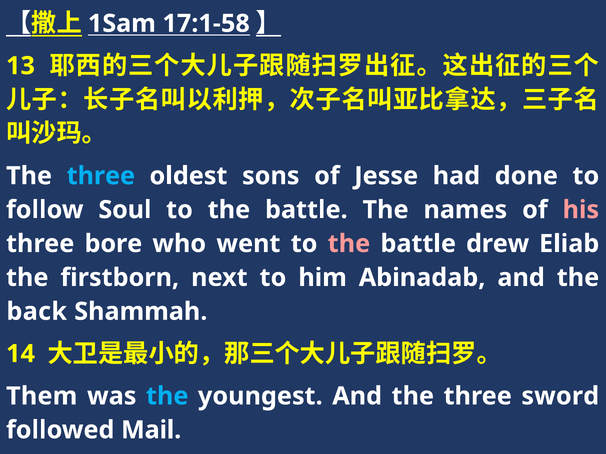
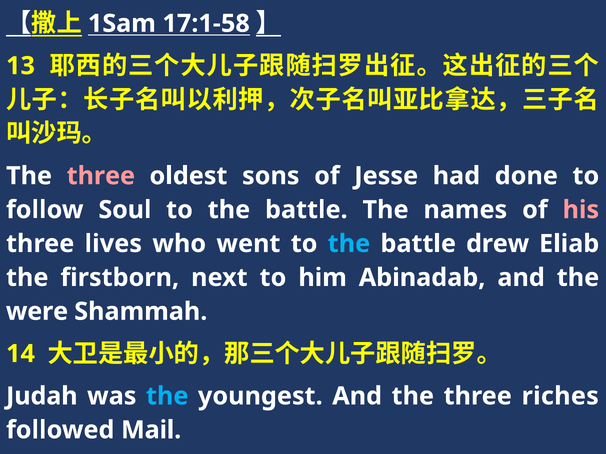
three colour: light blue -> pink (101, 176)
bore: bore -> lives (113, 244)
the colour: pink -> light blue (349, 244)
back: back -> were (37, 312)
Them: Them -> Judah (42, 397)
sword: sword -> riches (560, 397)
